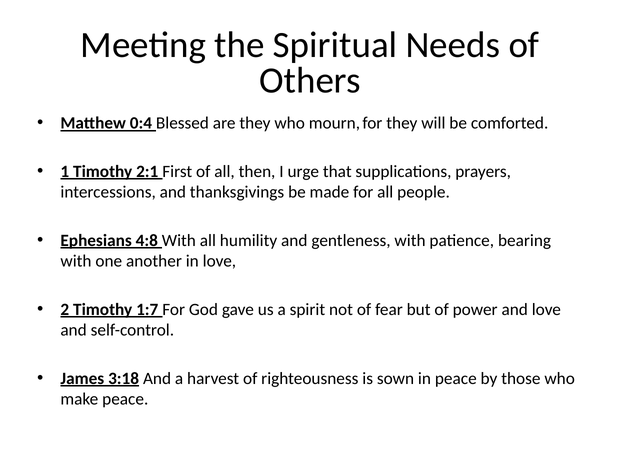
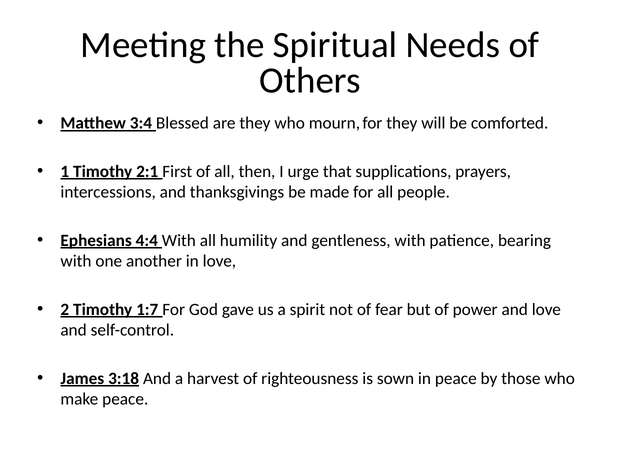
0:4: 0:4 -> 3:4 (141, 123)
4:8: 4:8 -> 4:4 (147, 240)
